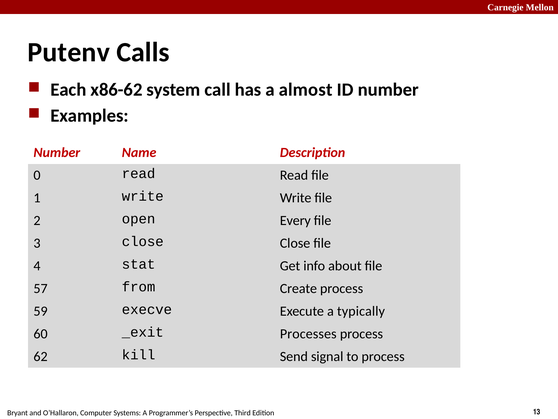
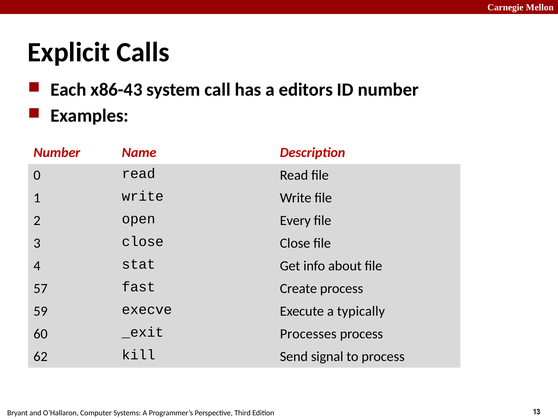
Putenv: Putenv -> Explicit (69, 52)
x86-62: x86-62 -> x86-43 (116, 90)
almost: almost -> editors (306, 90)
from: from -> fast (139, 287)
